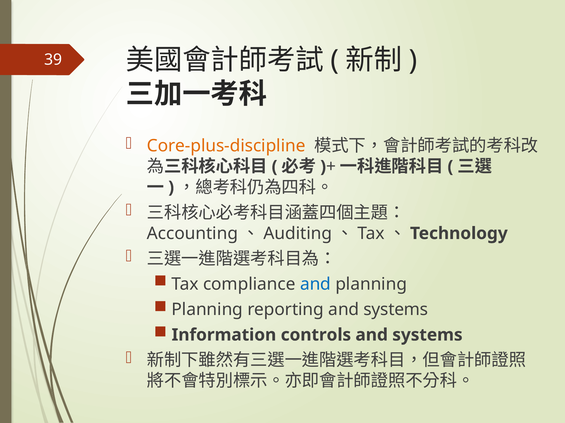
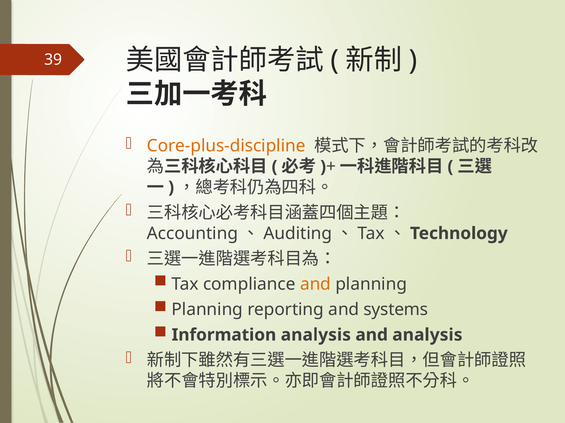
and colour: blue -> orange (315, 285)
Information controls: controls -> analysis (316, 335)
systems: systems -> analysis (427, 335)
